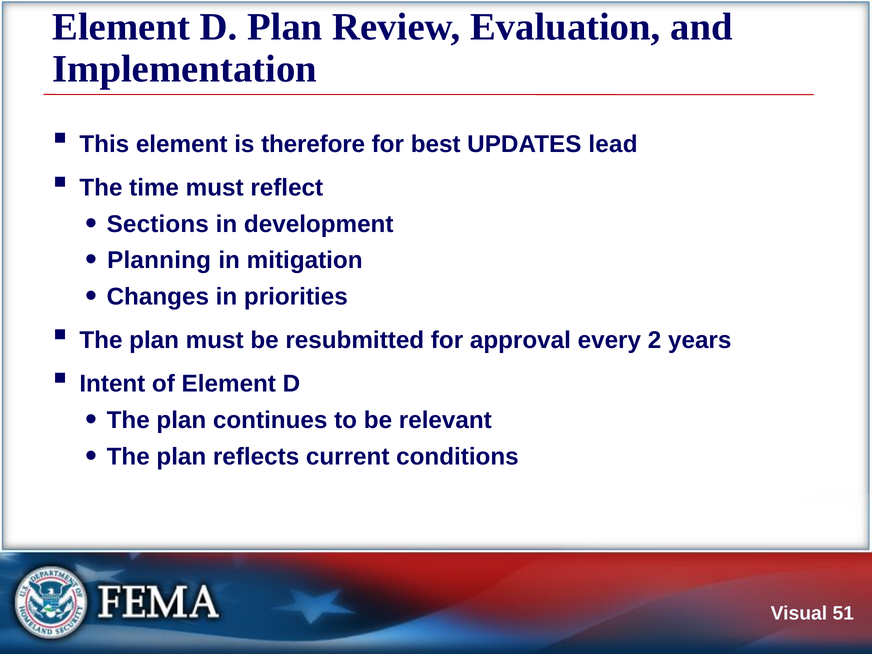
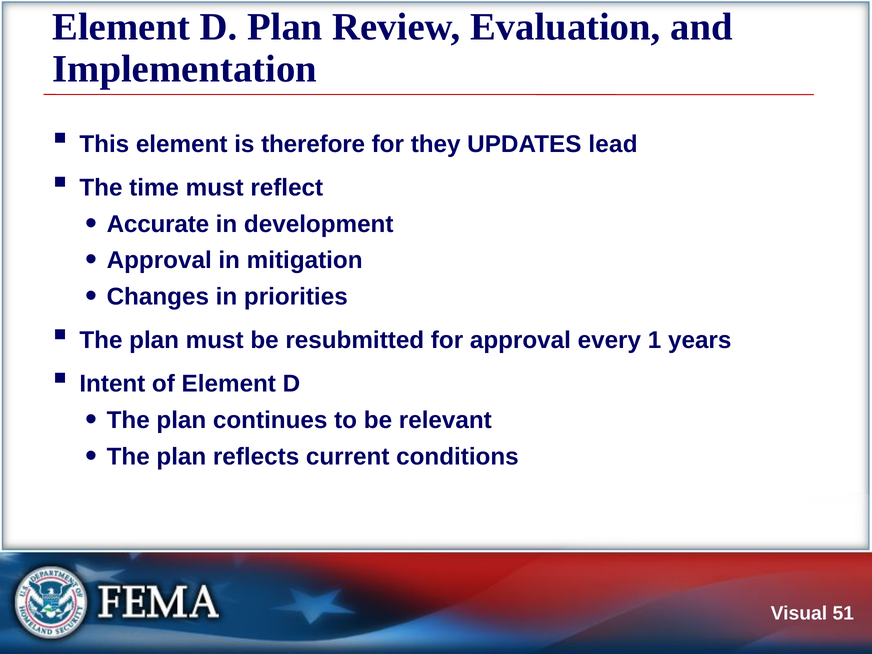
best: best -> they (436, 144)
Sections: Sections -> Accurate (158, 224)
Planning: Planning -> Approval (159, 260)
2: 2 -> 1 (655, 340)
